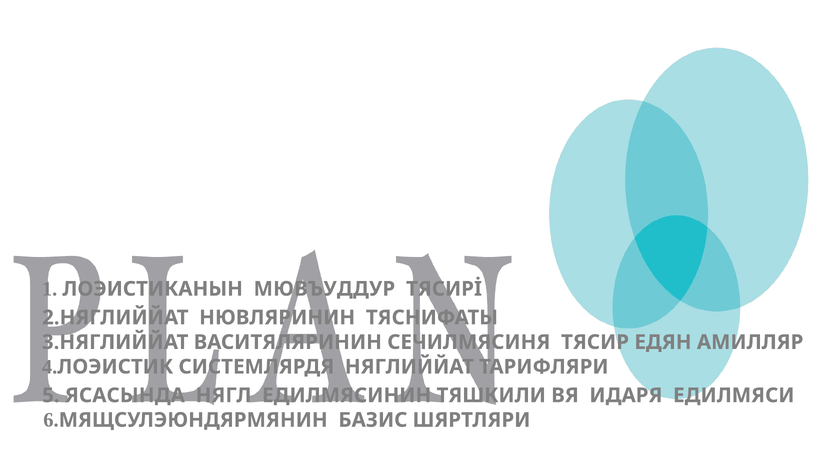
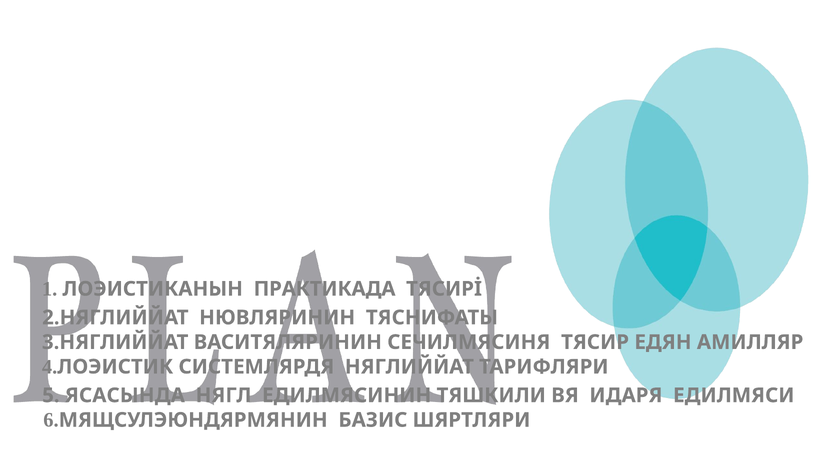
МЮВЪУДДУР: МЮВЪУДДУР -> ПРАКТИКАДА (325, 289)
